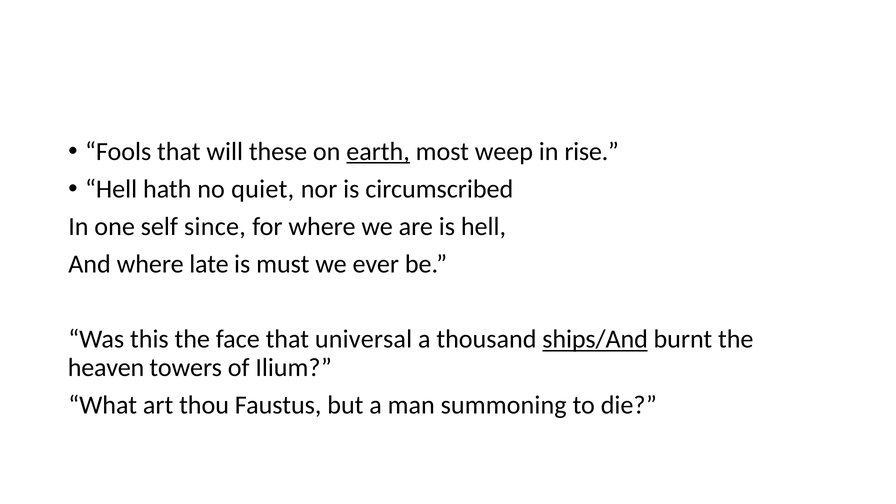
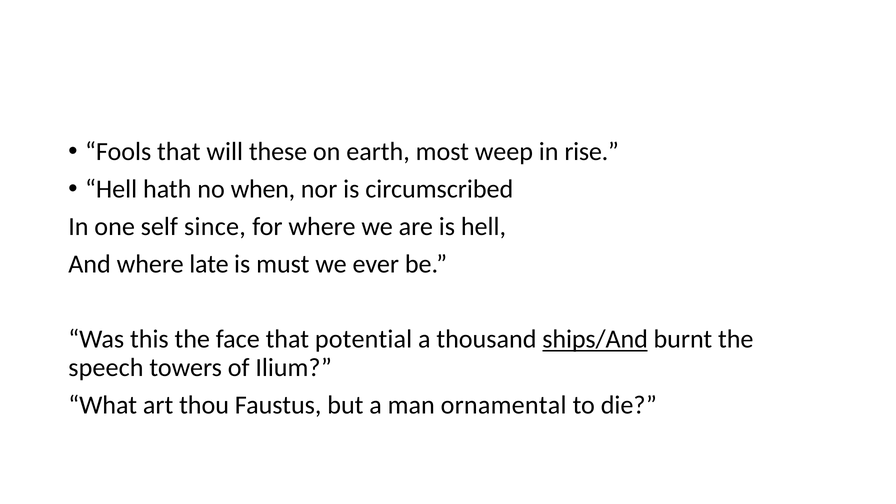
earth underline: present -> none (378, 151)
quiet: quiet -> when (263, 189)
universal: universal -> potential (364, 339)
heaven: heaven -> speech (106, 368)
summoning: summoning -> ornamental (504, 405)
